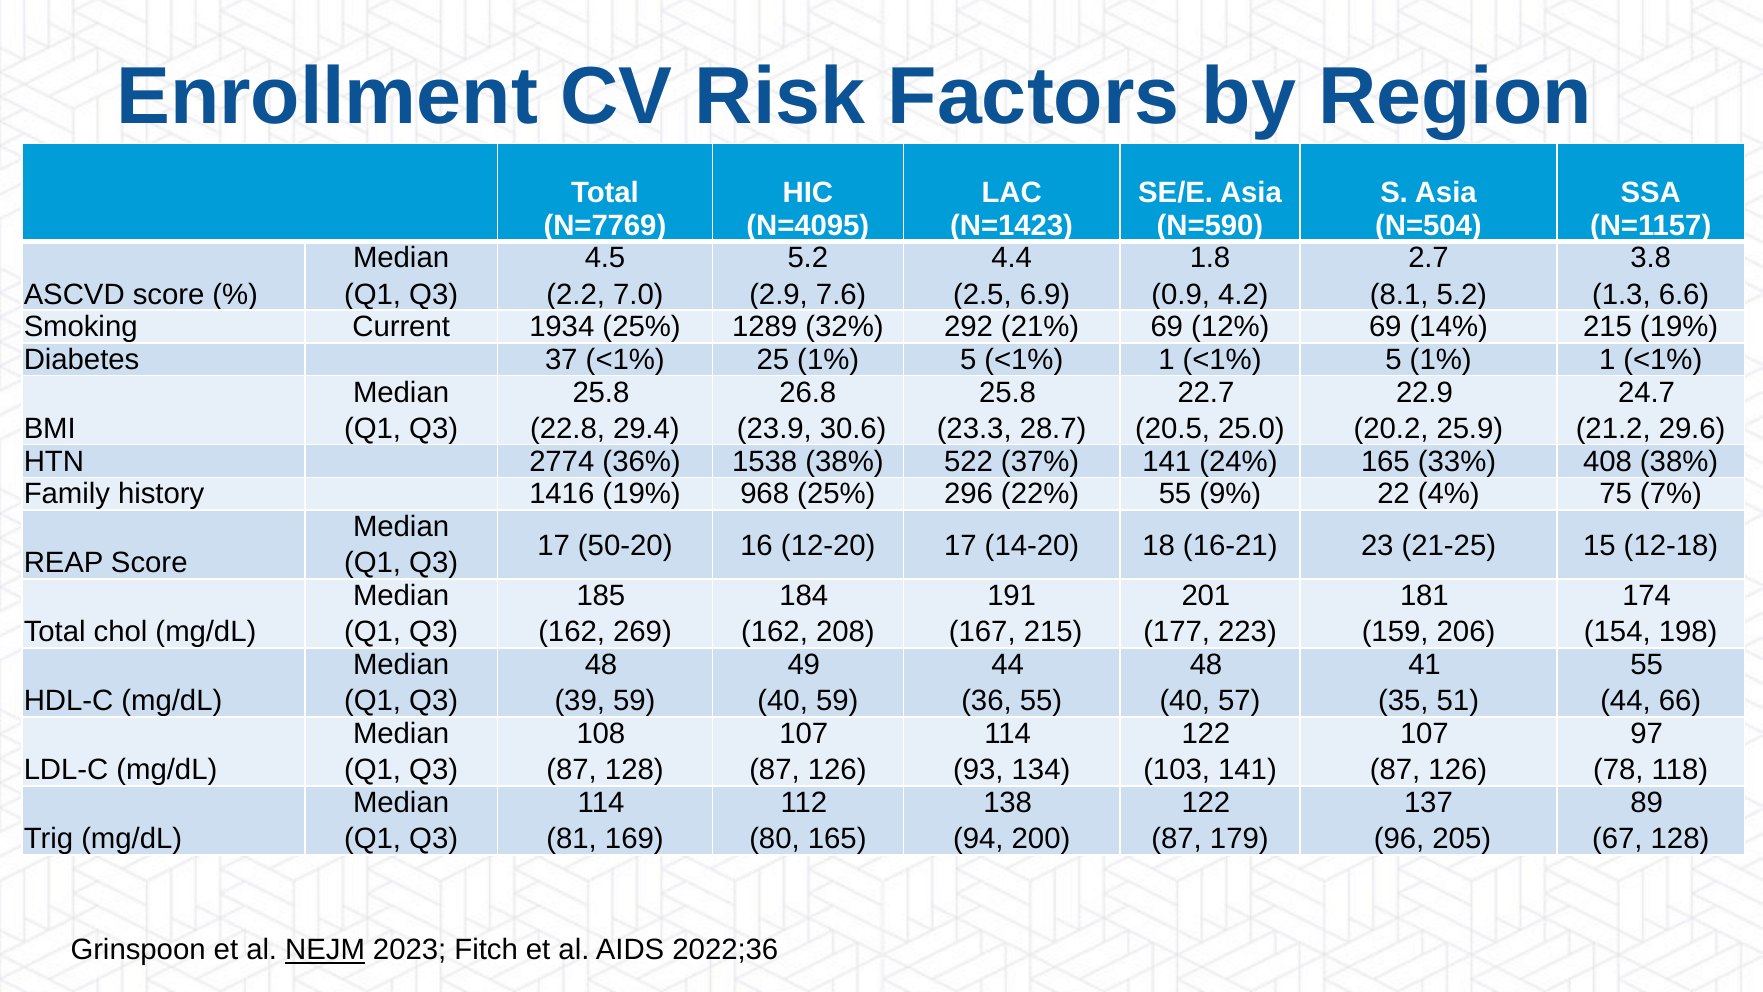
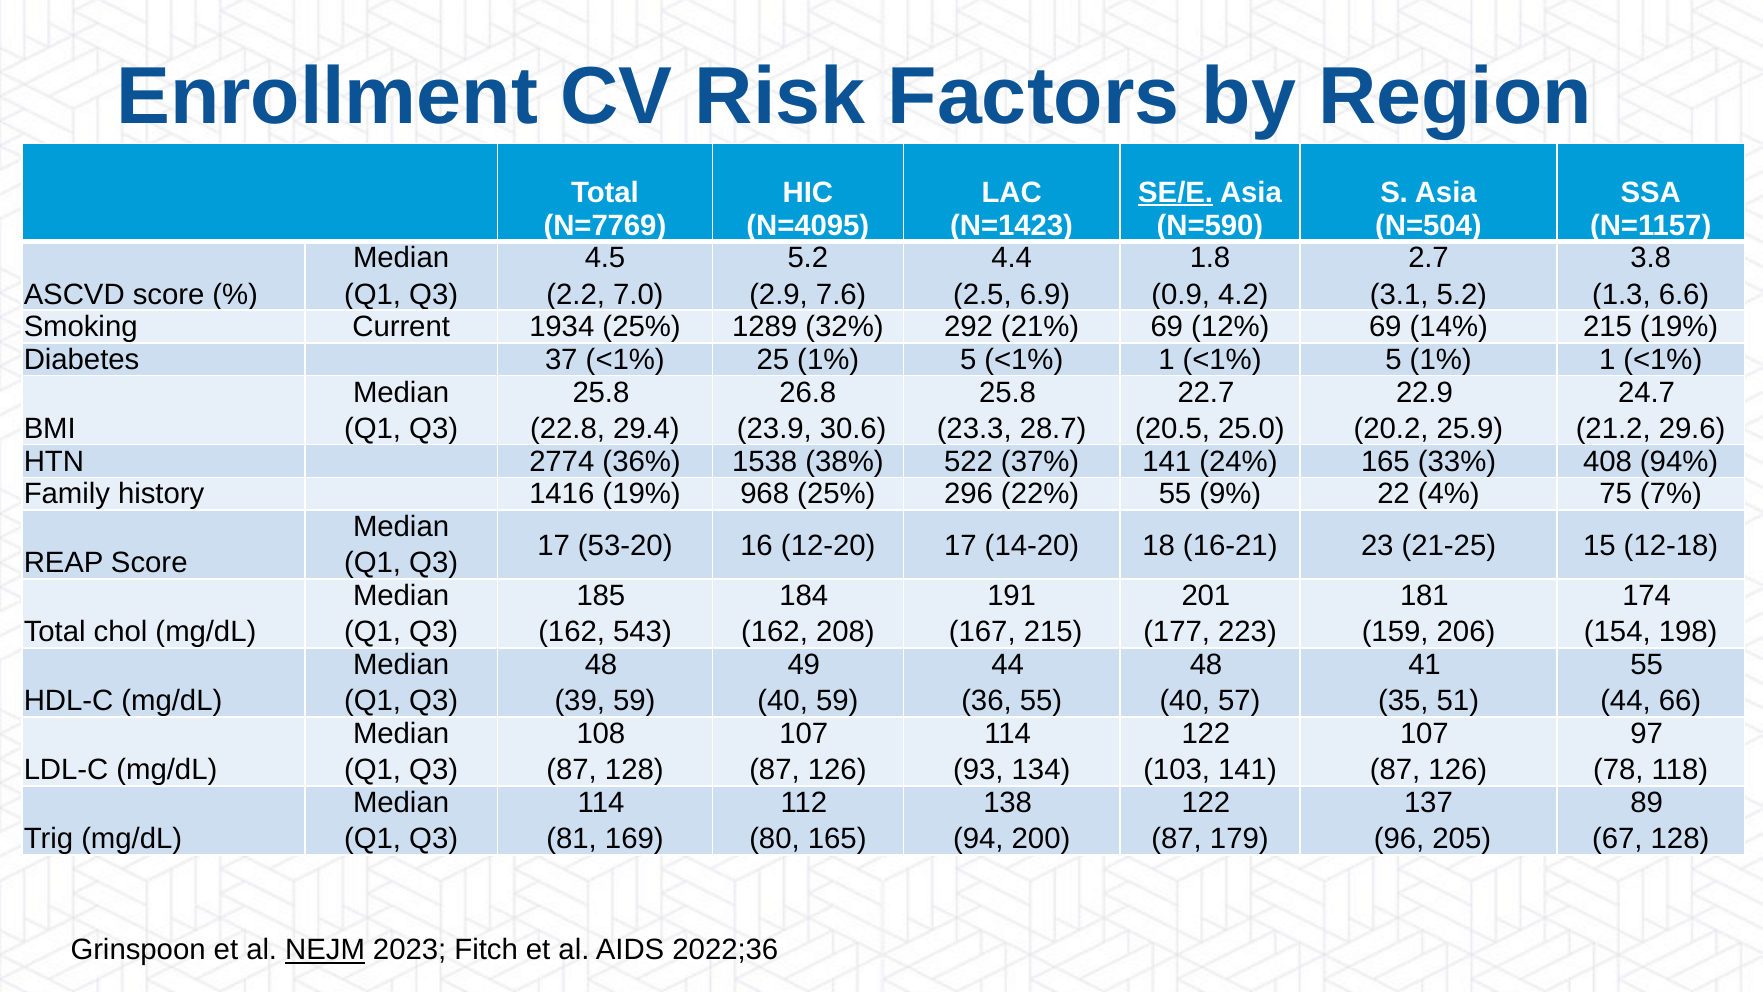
SE/E underline: none -> present (1176, 193)
8.1: 8.1 -> 3.1 (1399, 294)
408 38%: 38% -> 94% (1679, 461)
50-20: 50-20 -> 53-20 (625, 546)
269: 269 -> 543 (642, 632)
